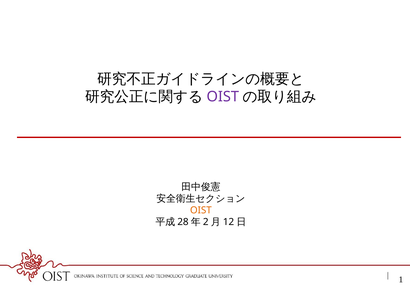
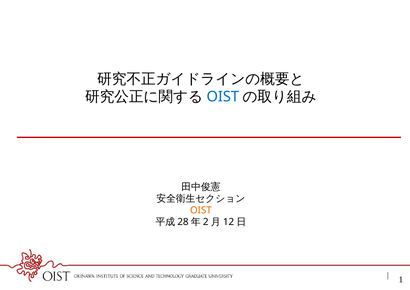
OIST colour: purple -> blue (223, 97)
